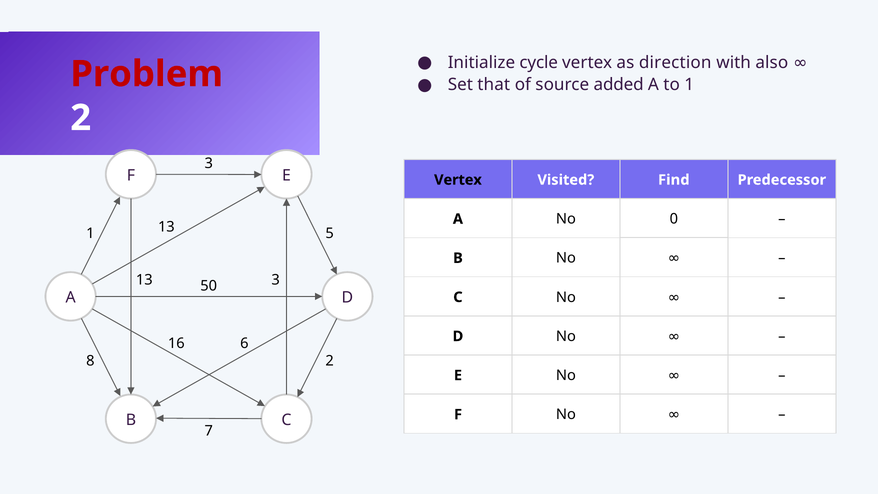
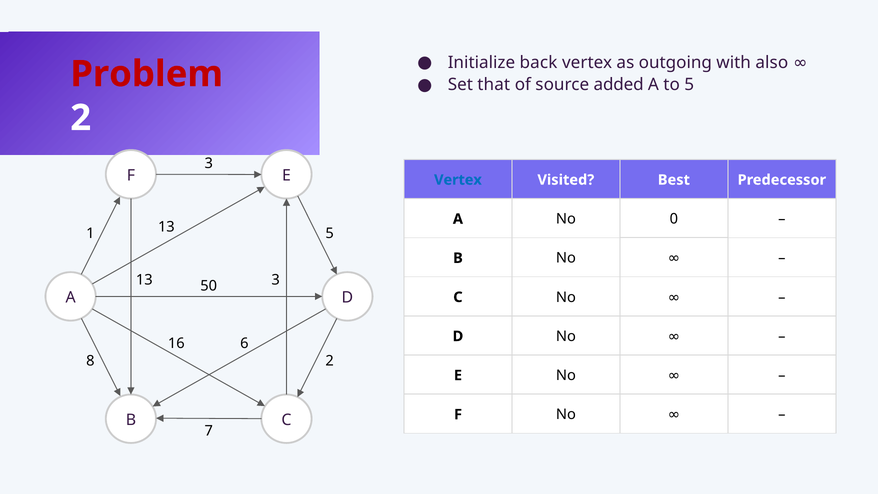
cycle: cycle -> back (539, 63)
direction: direction -> outgoing (675, 63)
to 1: 1 -> 5 (689, 85)
Vertex colour: black -> blue (458, 180)
Find: Find -> Best (674, 180)
